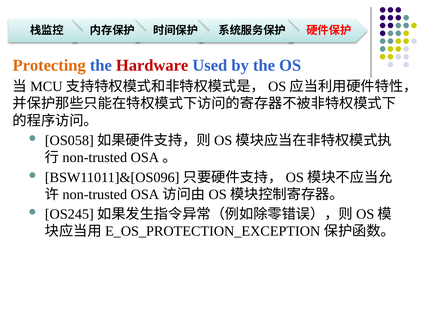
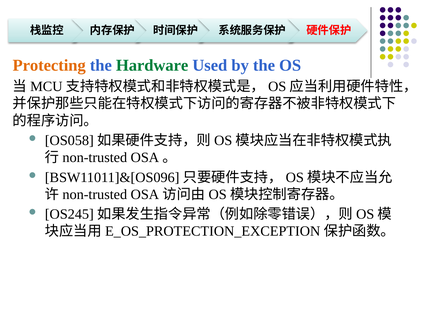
Hardware colour: red -> green (152, 66)
